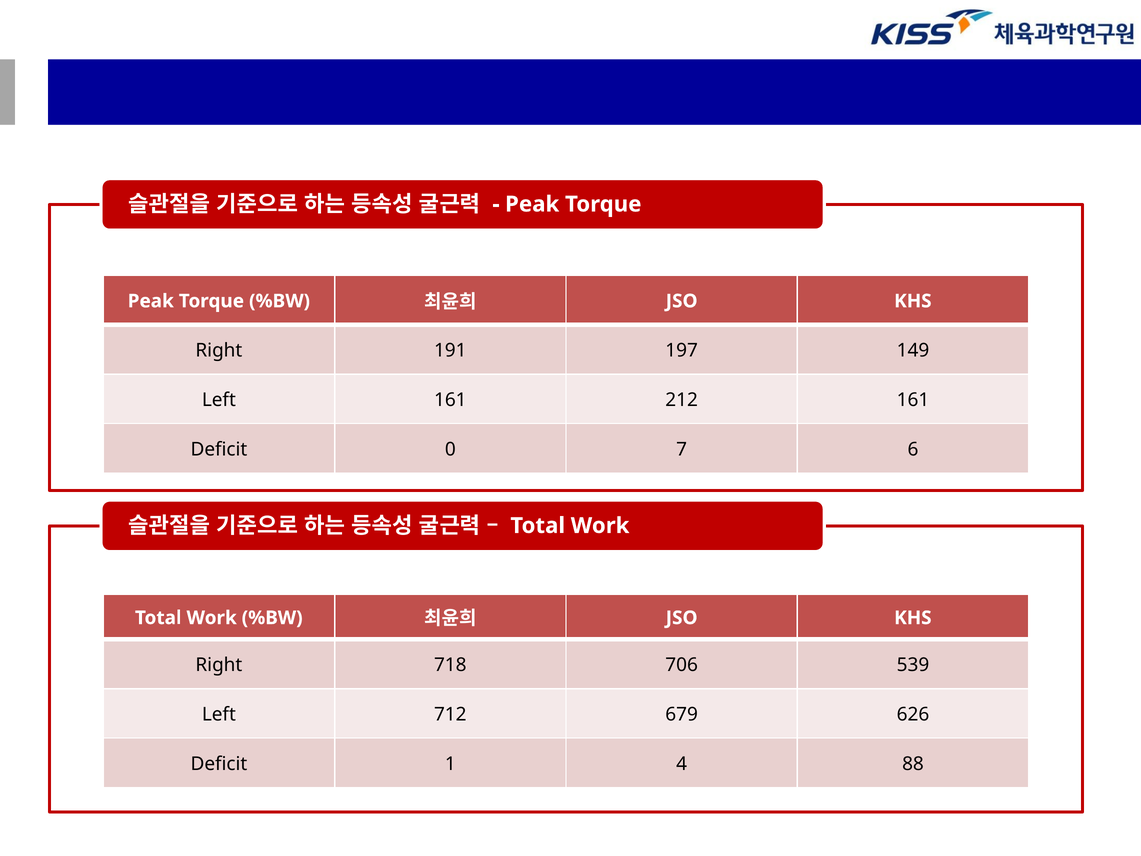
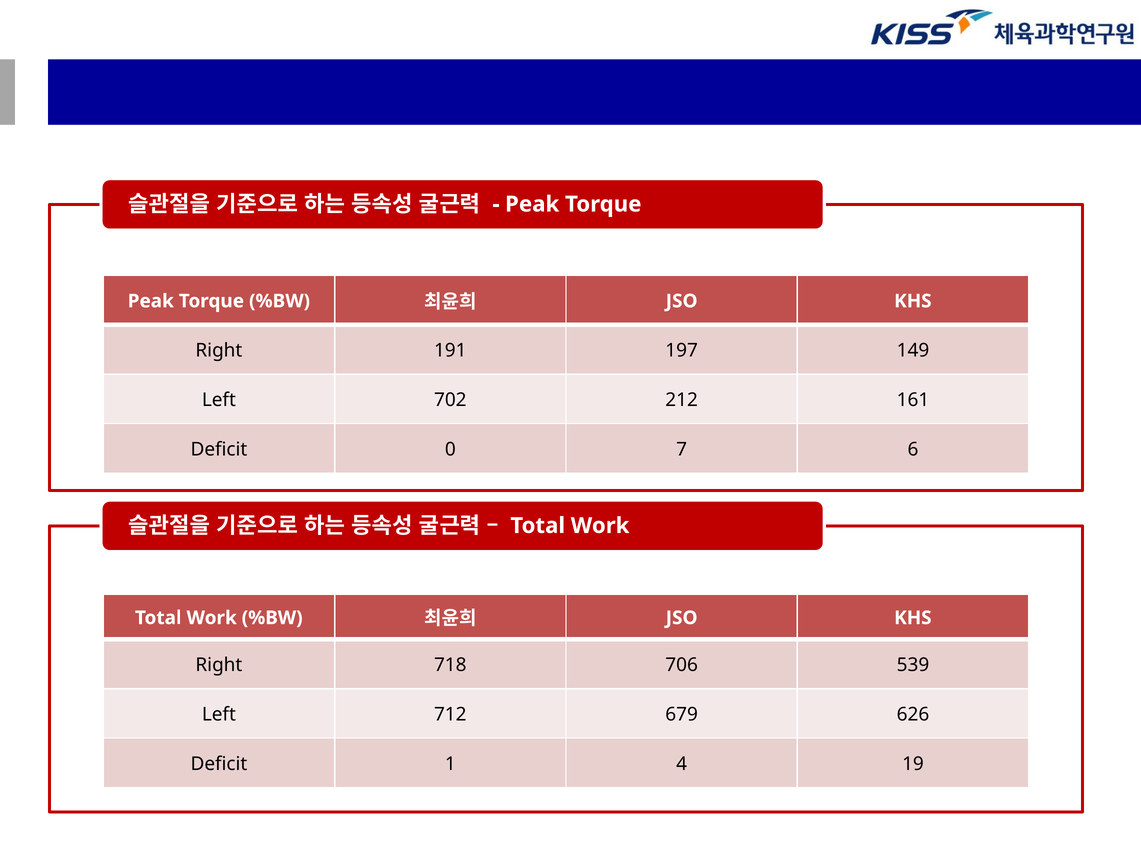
Left 161: 161 -> 702 (450, 400)
88: 88 -> 19 (913, 764)
